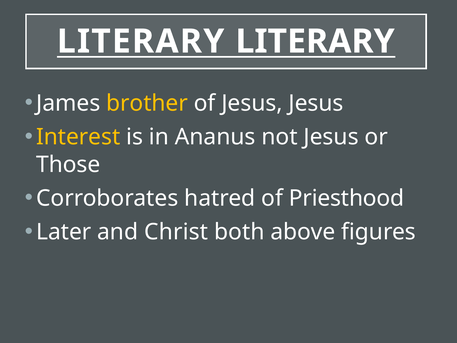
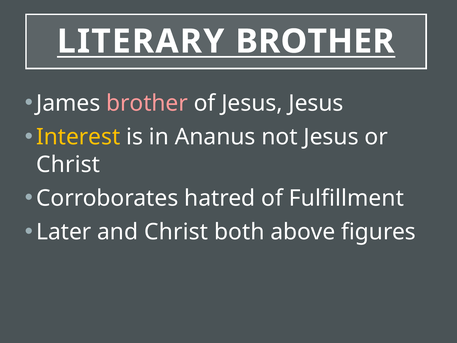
LITERARY LITERARY: LITERARY -> BROTHER (315, 41)
brother colour: yellow -> pink (147, 103)
Those: Those -> Christ (68, 164)
Priesthood: Priesthood -> Fulfillment (346, 198)
